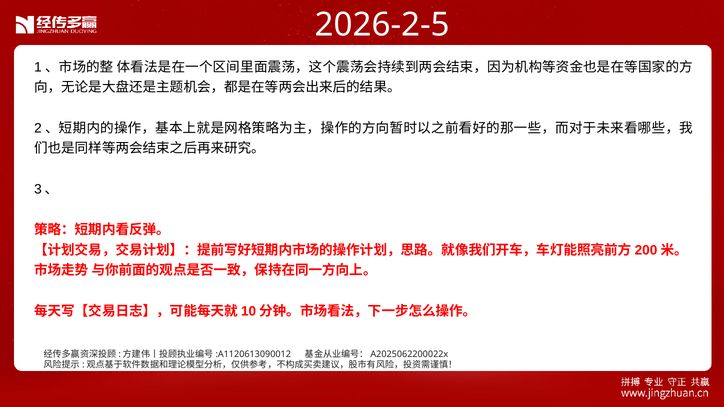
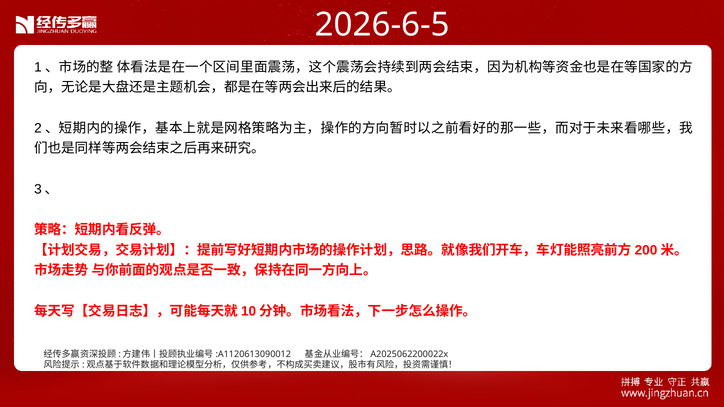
2026-2-5: 2026-2-5 -> 2026-6-5 (382, 25)
